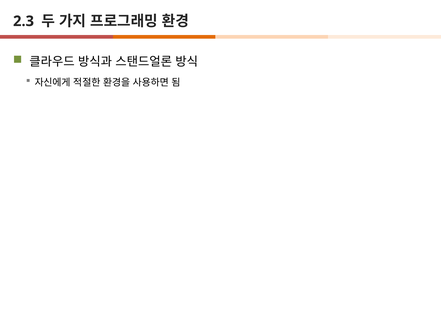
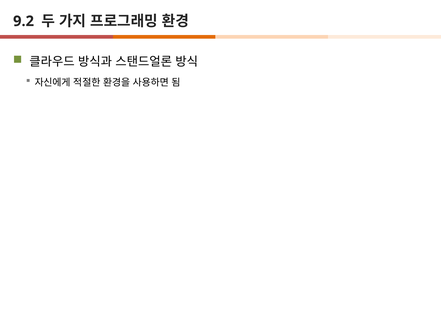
2.3: 2.3 -> 9.2 (24, 21)
